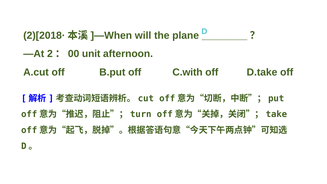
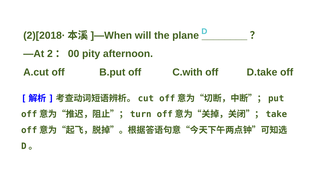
unit: unit -> pity (91, 54)
